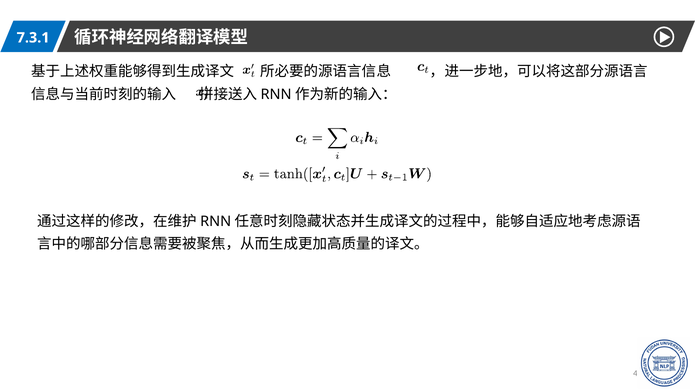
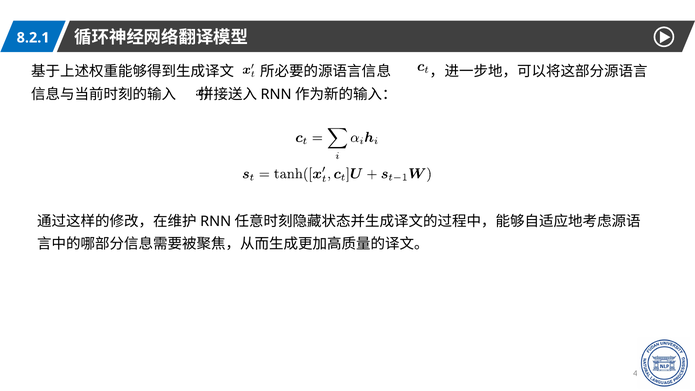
7.3.1: 7.3.1 -> 8.2.1 (33, 38)
